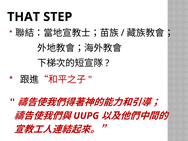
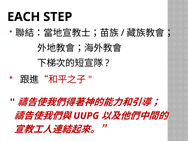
THAT: THAT -> EACH (24, 17)
